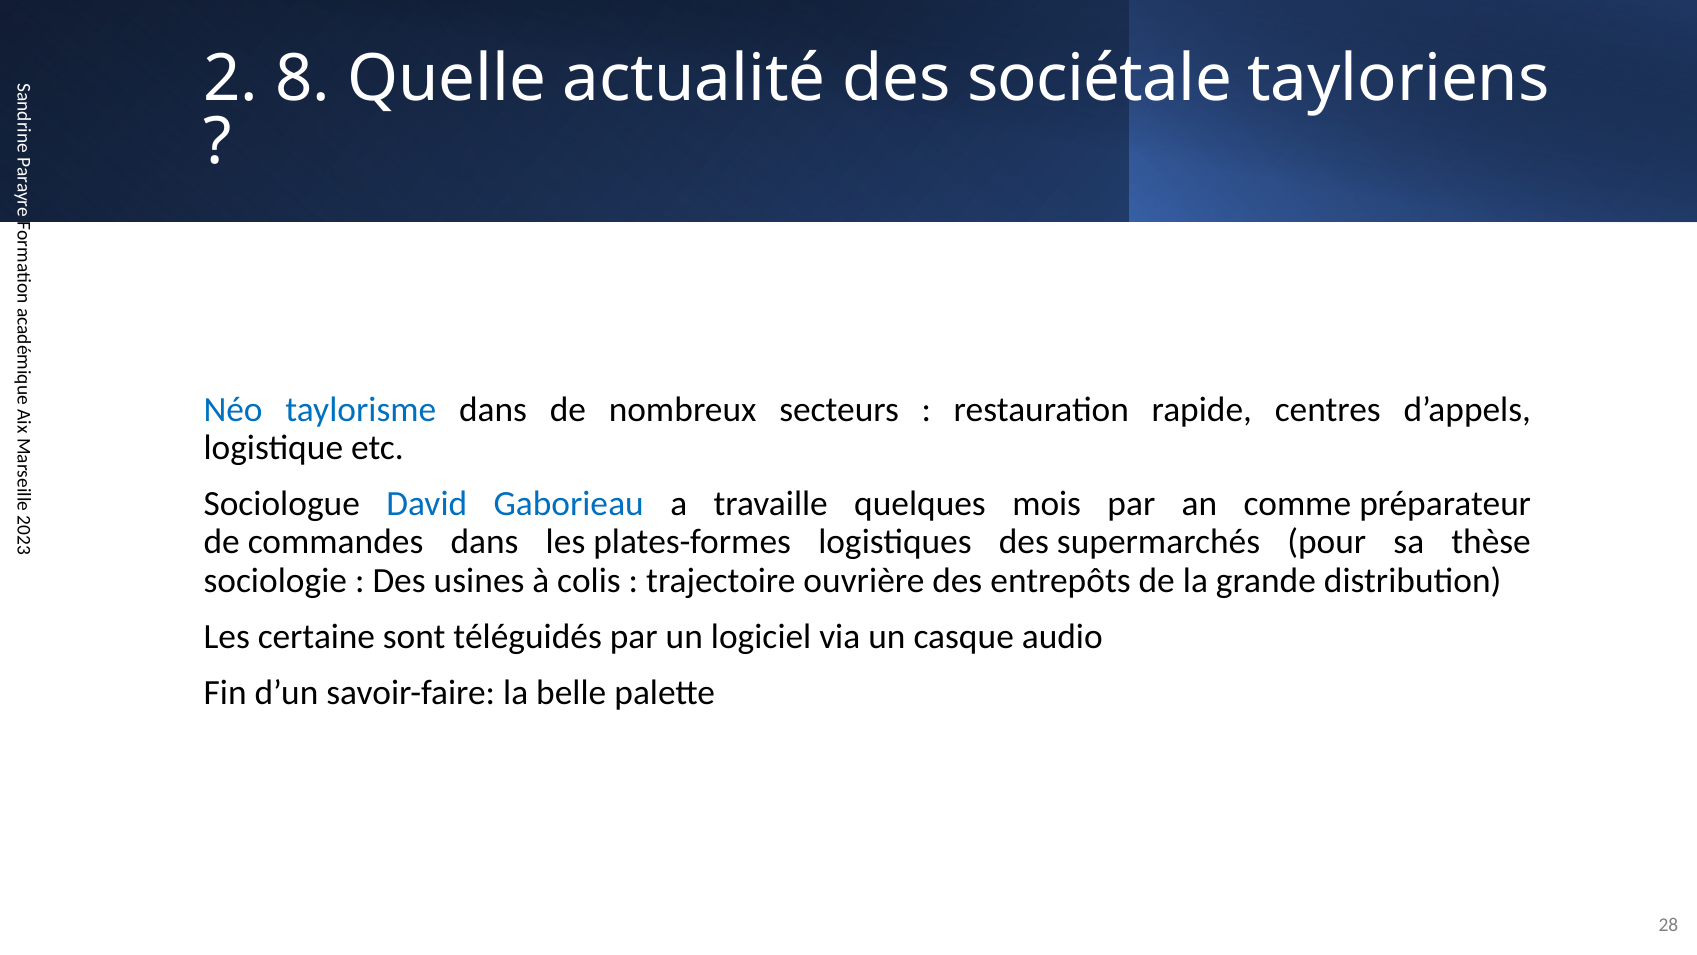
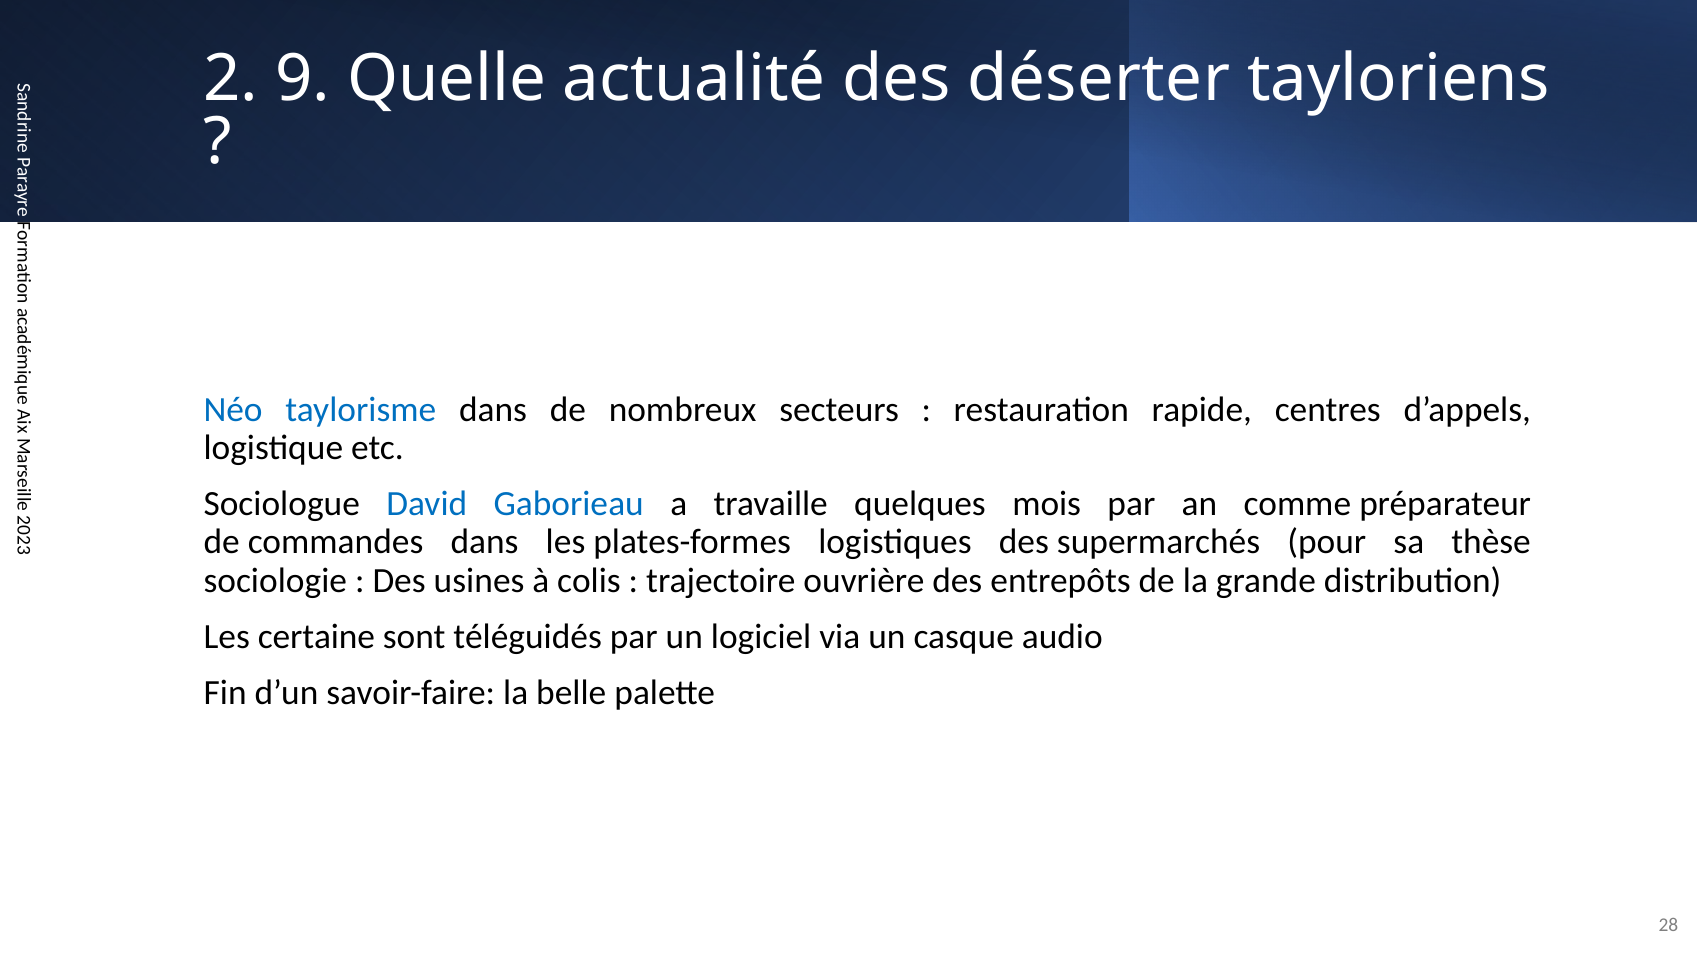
8: 8 -> 9 (303, 79)
sociétale: sociétale -> déserter (1099, 79)
